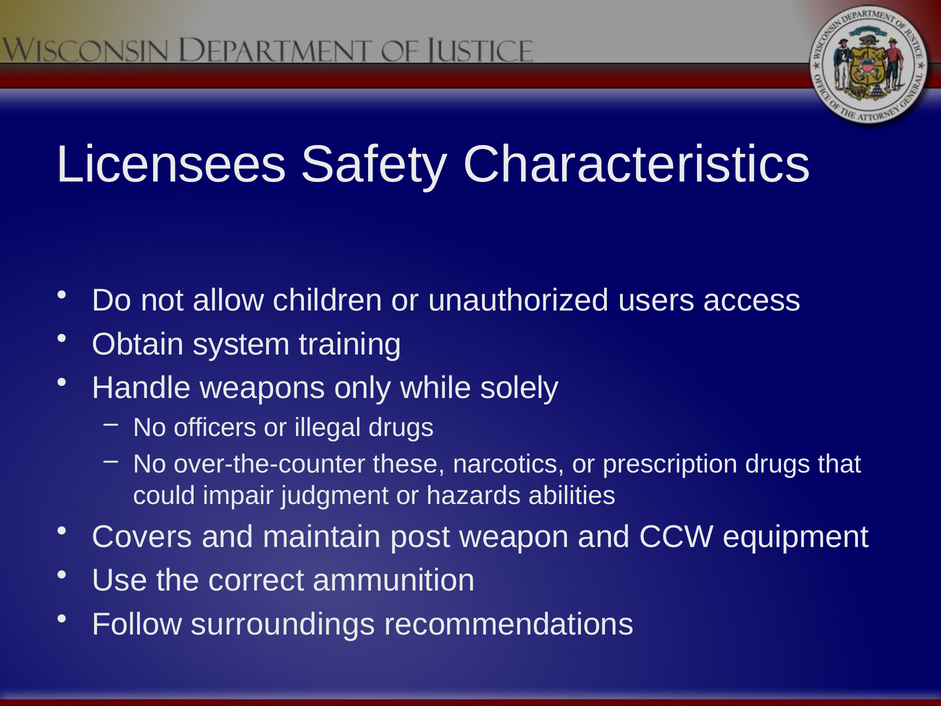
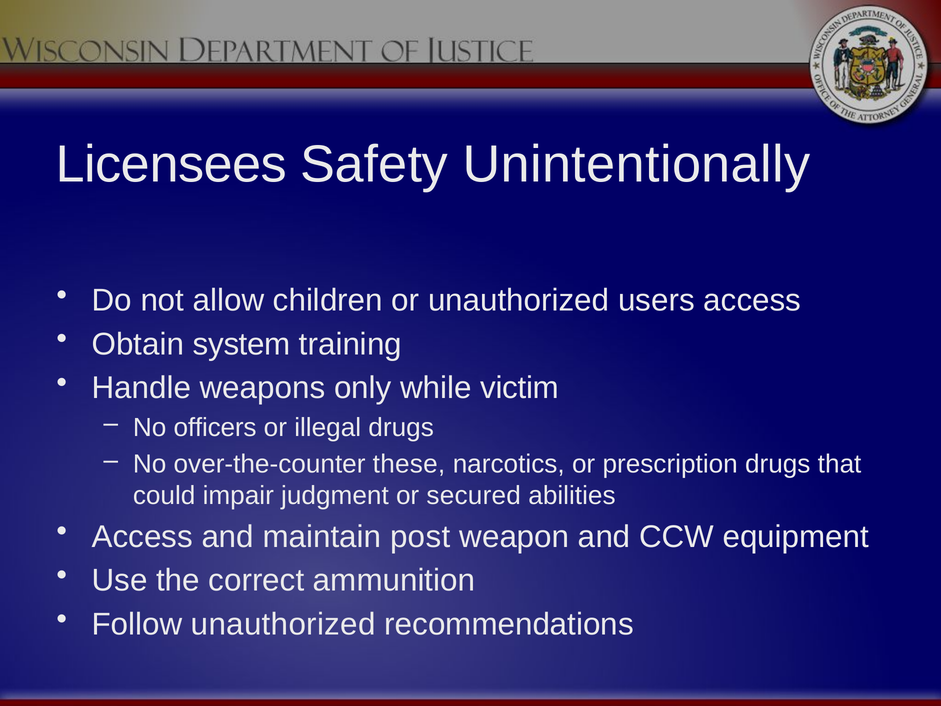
Characteristics: Characteristics -> Unintentionally (636, 164)
solely: solely -> victim (520, 388)
hazards: hazards -> secured (474, 495)
Covers: Covers -> Access (142, 536)
Follow surroundings: surroundings -> unauthorized (283, 624)
